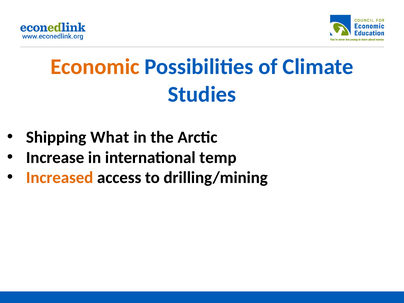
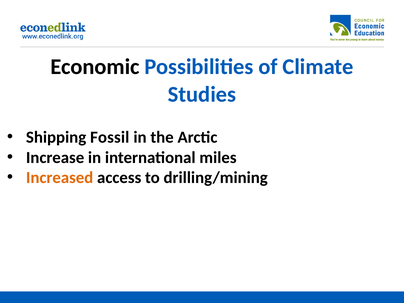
Economic colour: orange -> black (95, 67)
What: What -> Fossil (110, 137)
temp: temp -> miles (218, 157)
